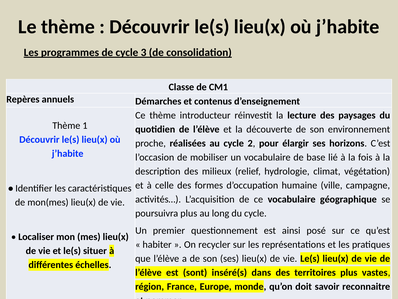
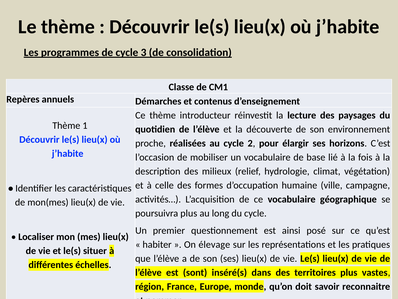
recycler: recycler -> élevage (214, 244)
